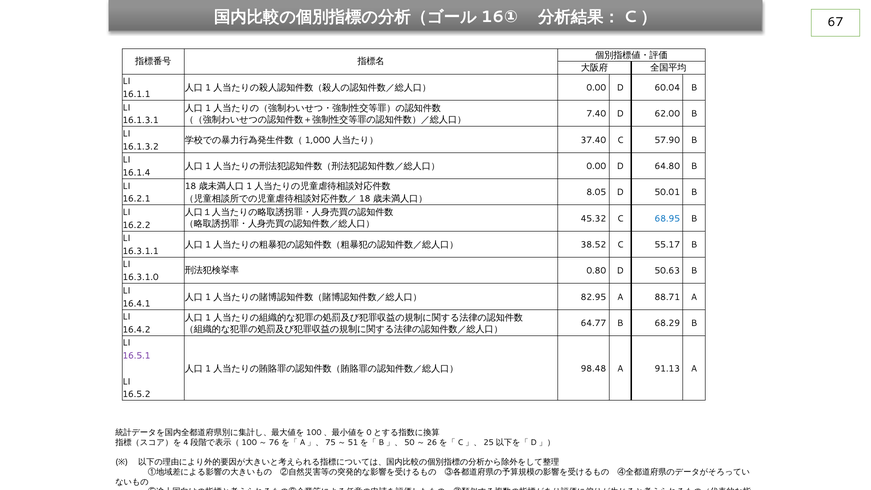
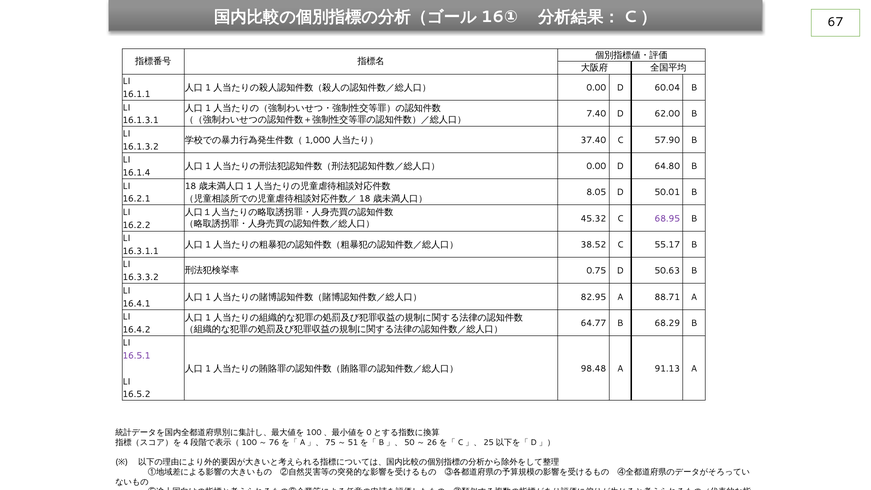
68.95 colour: blue -> purple (667, 219)
0.80: 0.80 -> 0.75 (596, 271)
16.3.1.0: 16.3.1.0 -> 16.3.3.2 (141, 277)
